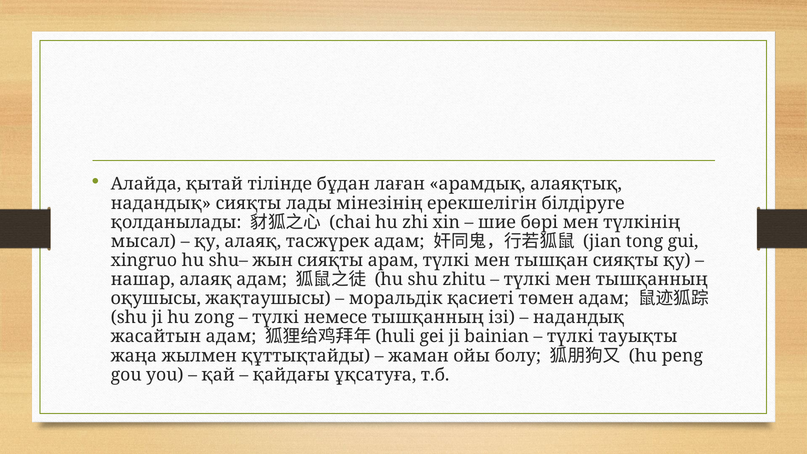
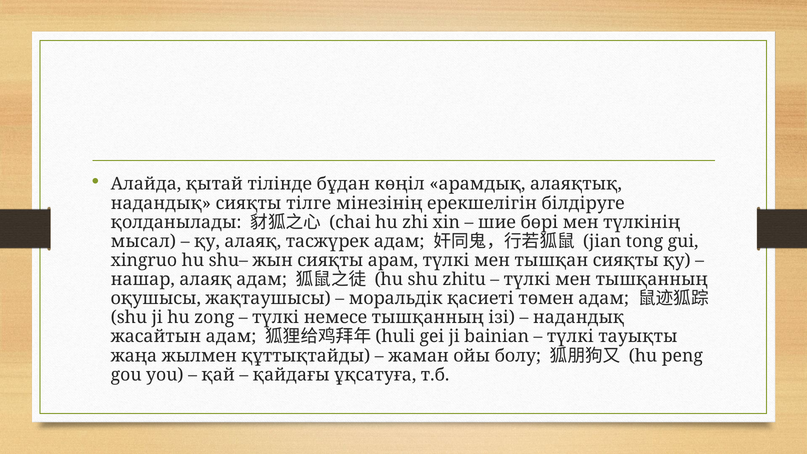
лаған: лаған -> көңіл (400, 184)
лады: лады -> тілге (309, 203)
